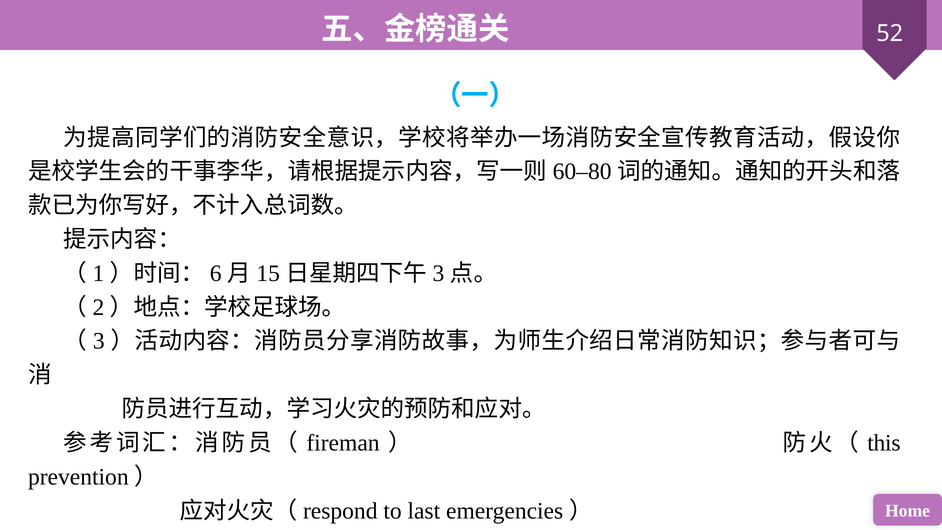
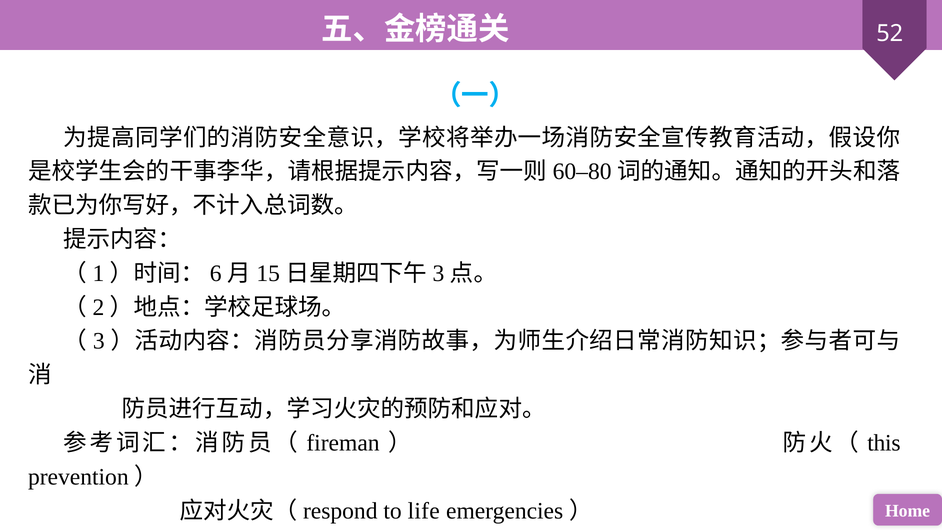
last: last -> life (424, 511)
